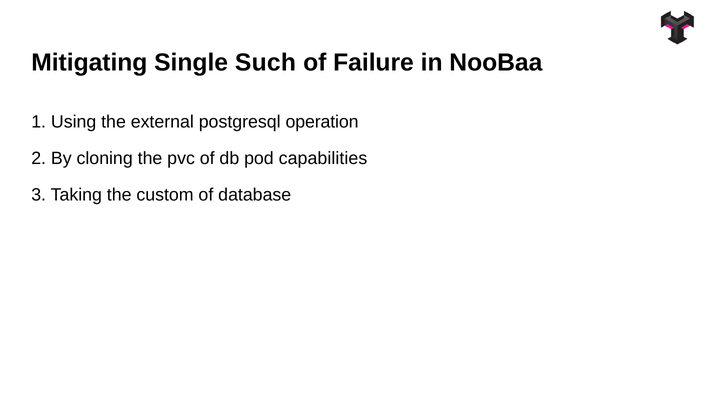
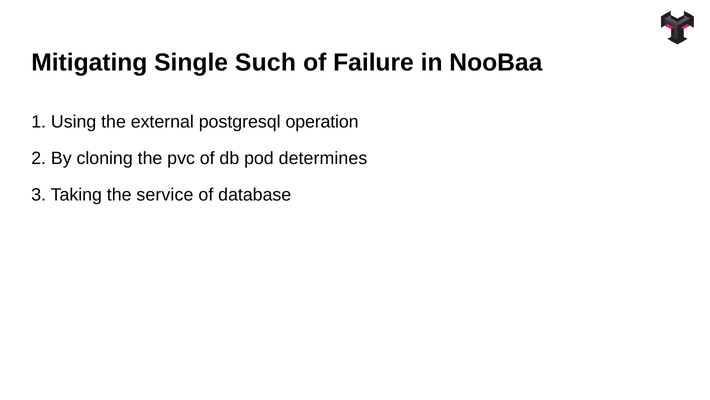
capabilities: capabilities -> determines (323, 158)
custom: custom -> service (165, 194)
